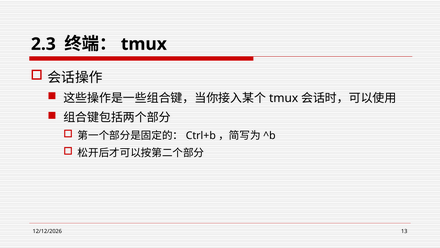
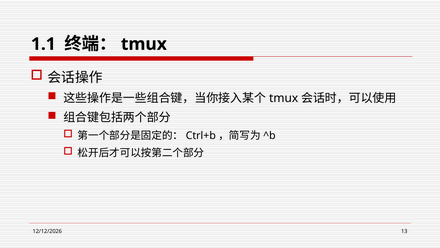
2.3: 2.3 -> 1.1 (43, 44)
